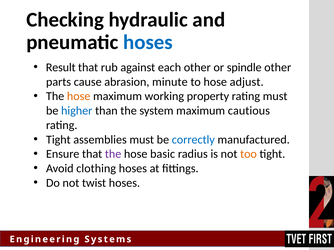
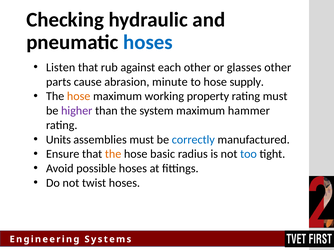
Result: Result -> Listen (61, 68)
spindle: spindle -> glasses (244, 68)
adjust: adjust -> supply (247, 82)
higher colour: blue -> purple (77, 111)
cautious: cautious -> hammer (249, 111)
Tight: Tight -> Units (58, 140)
the colour: purple -> orange (113, 154)
too colour: orange -> blue (248, 154)
clothing: clothing -> possible (96, 169)
